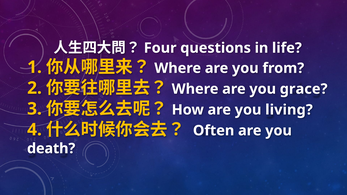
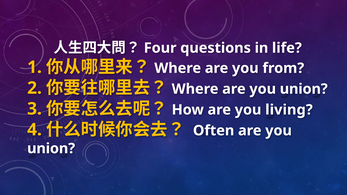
grace: grace -> union (304, 89)
death: death -> union (51, 149)
